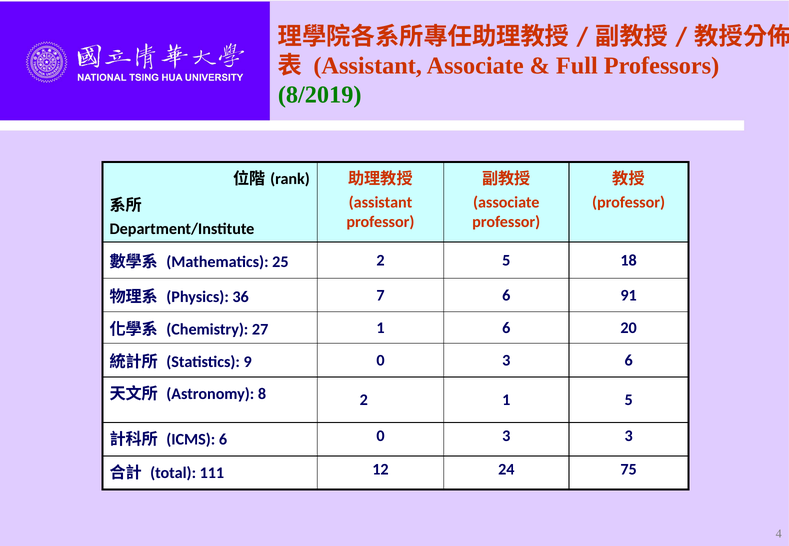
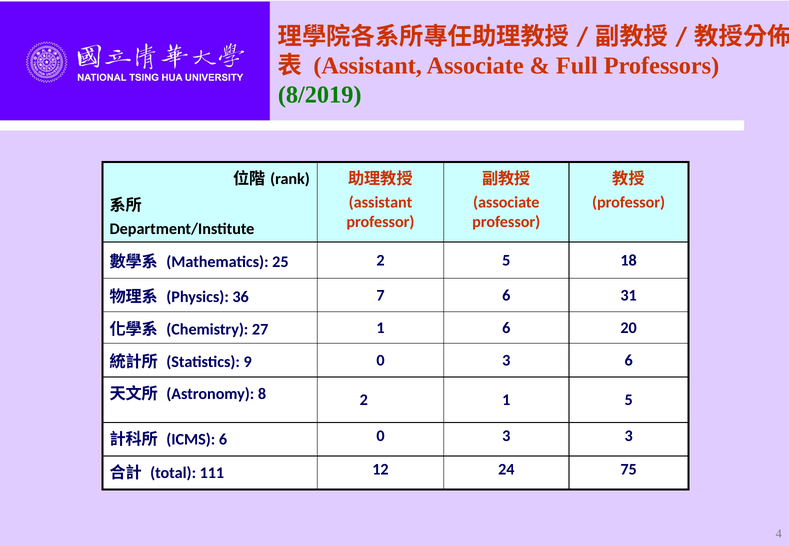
91: 91 -> 31 (629, 295)
